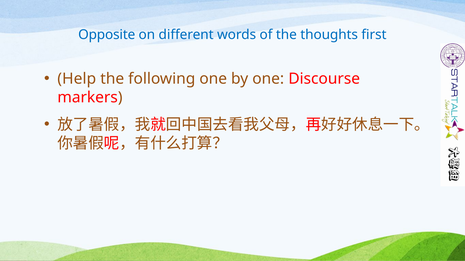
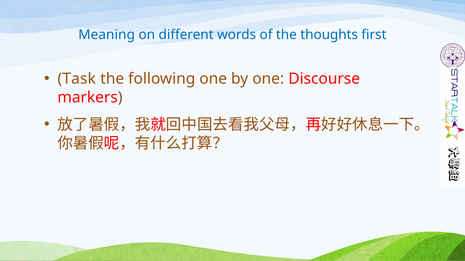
Opposite: Opposite -> Meaning (107, 35)
Help: Help -> Task (77, 79)
